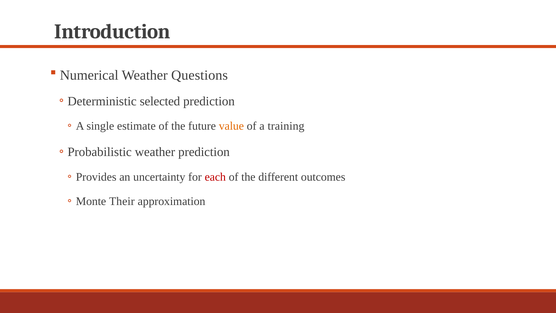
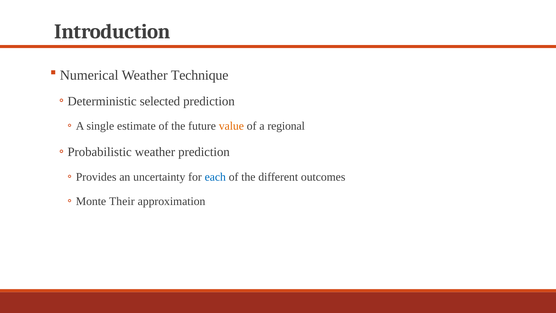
Questions: Questions -> Technique (200, 75)
training: training -> regional (286, 126)
each colour: red -> blue (215, 177)
